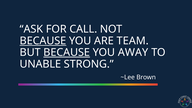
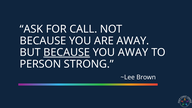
BECAUSE underline: present -> none (43, 41)
ARE TEAM: TEAM -> AWAY (133, 41)
UNABLE: UNABLE -> PERSON (40, 64)
